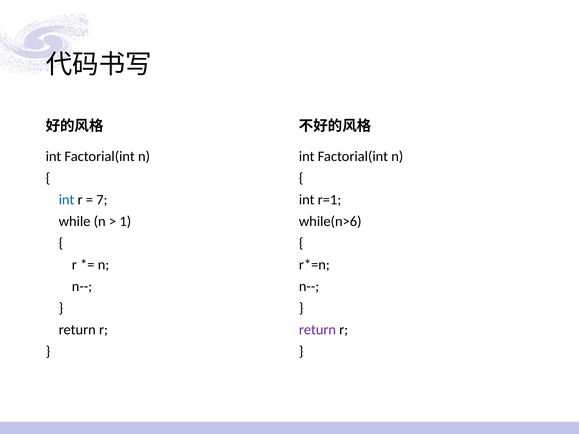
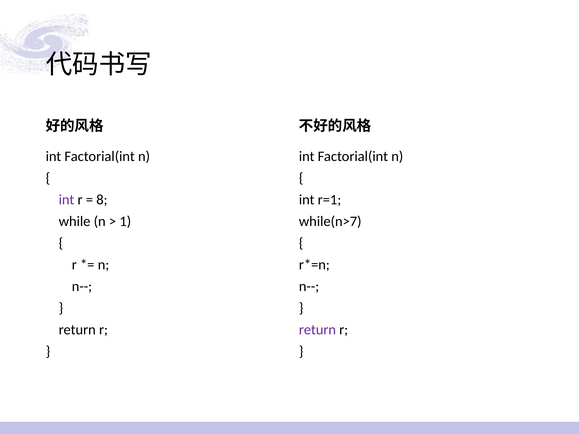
int colour: blue -> purple (67, 200)
7: 7 -> 8 (102, 200)
while(n>6: while(n>6 -> while(n>7 (330, 221)
